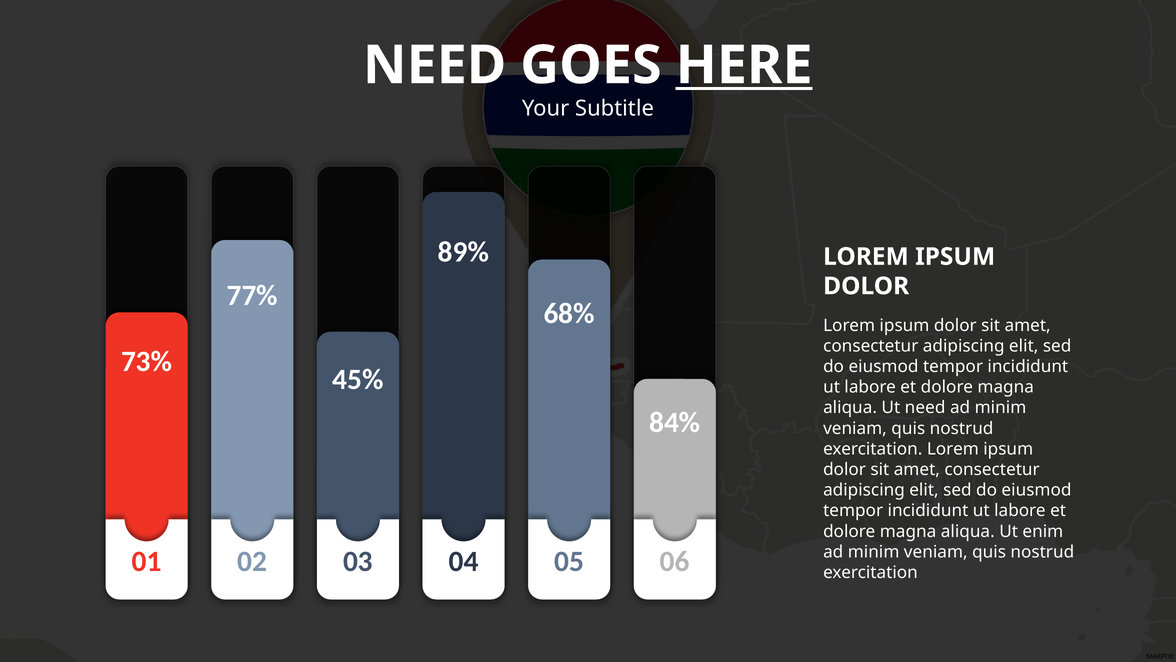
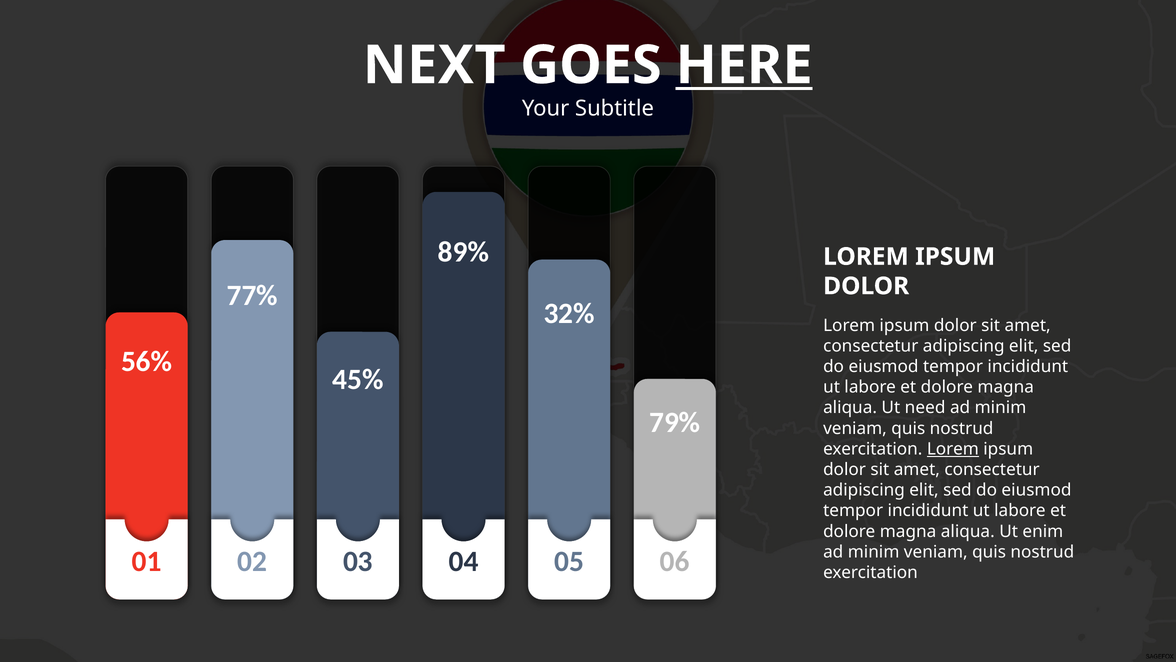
NEED: NEED -> NEXT (434, 65)
68%: 68% -> 32% (569, 313)
73%: 73% -> 56% (147, 361)
84%: 84% -> 79% (675, 422)
Lorem underline: none -> present (953, 449)
